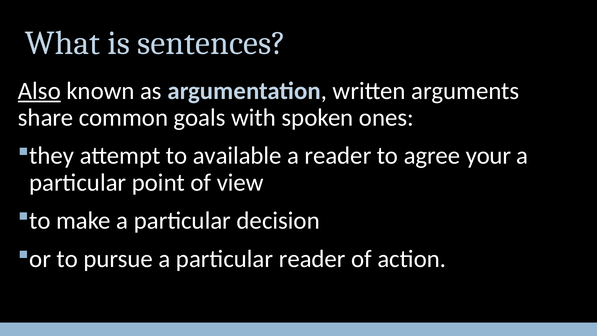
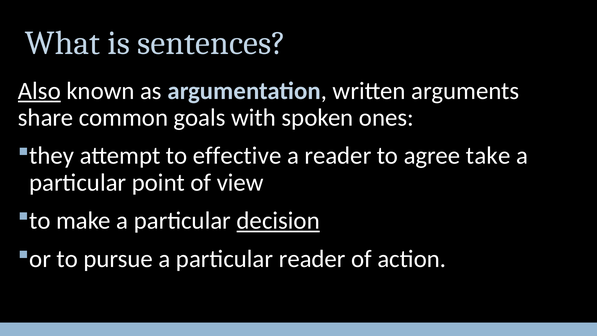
available: available -> effective (237, 156)
your: your -> take (488, 156)
decision underline: none -> present (278, 221)
